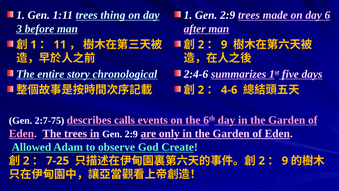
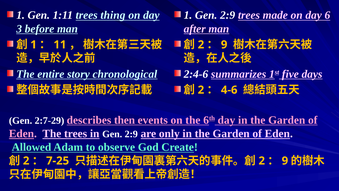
2:7-75: 2:7-75 -> 2:7-29 (49, 120)
calls: calls -> then (125, 120)
